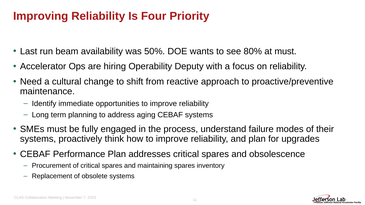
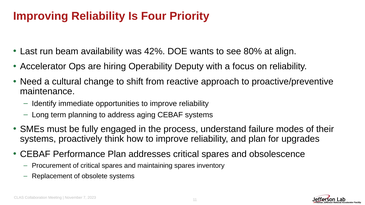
50%: 50% -> 42% (155, 51)
at must: must -> align (285, 51)
